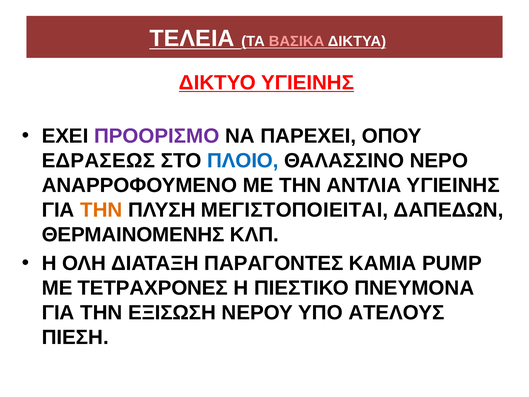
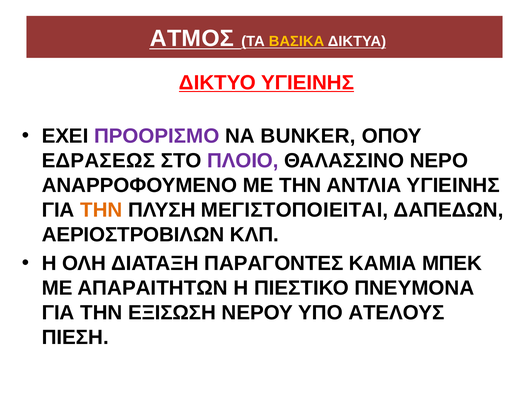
ΤΕΛΕΙΑ: ΤΕΛΕΙΑ -> ΑΤΜΟΣ (192, 38)
ΒΑΣΙΚΑ colour: pink -> yellow (297, 41)
ΠΑΡΕΧΕΙ: ΠΑΡΕΧΕΙ -> BUNKER (308, 136)
ΠΛΟΙΟ colour: blue -> purple (243, 161)
ΘΕΡΜΑΙΝΟΜΕΝΗΣ: ΘΕΡΜΑΙΝΟΜΕΝΗΣ -> ΑΕΡΙΟΣΤΡΟΒΙΛΩΝ (133, 235)
ΡUMΡ: ΡUMΡ -> ΜΠΕΚ (452, 263)
ΤΕΤΡΑΧΡΟΝΕΣ: ΤΕΤΡΑΧΡΟΝΕΣ -> ΑΠΑΡΑΙΤΗΤΩΝ (153, 288)
